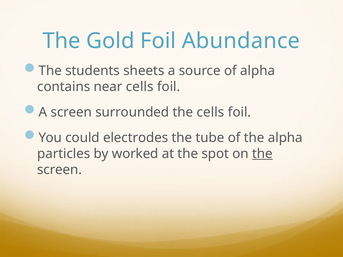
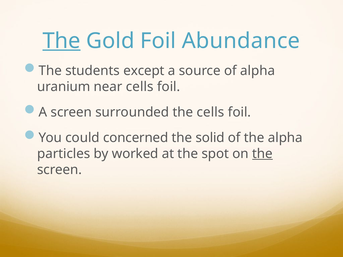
The underline: none -> present (62, 41)
sheets: sheets -> except (144, 71)
contains: contains -> uranium (64, 87)
electrodes: electrodes -> concerned (136, 138)
tube: tube -> solid (210, 138)
